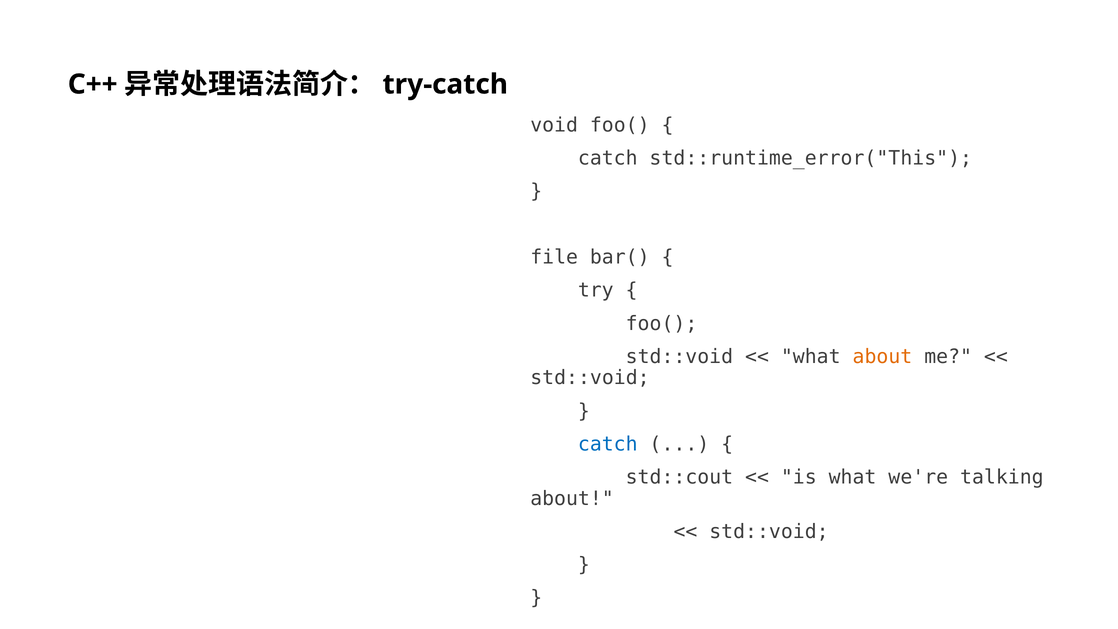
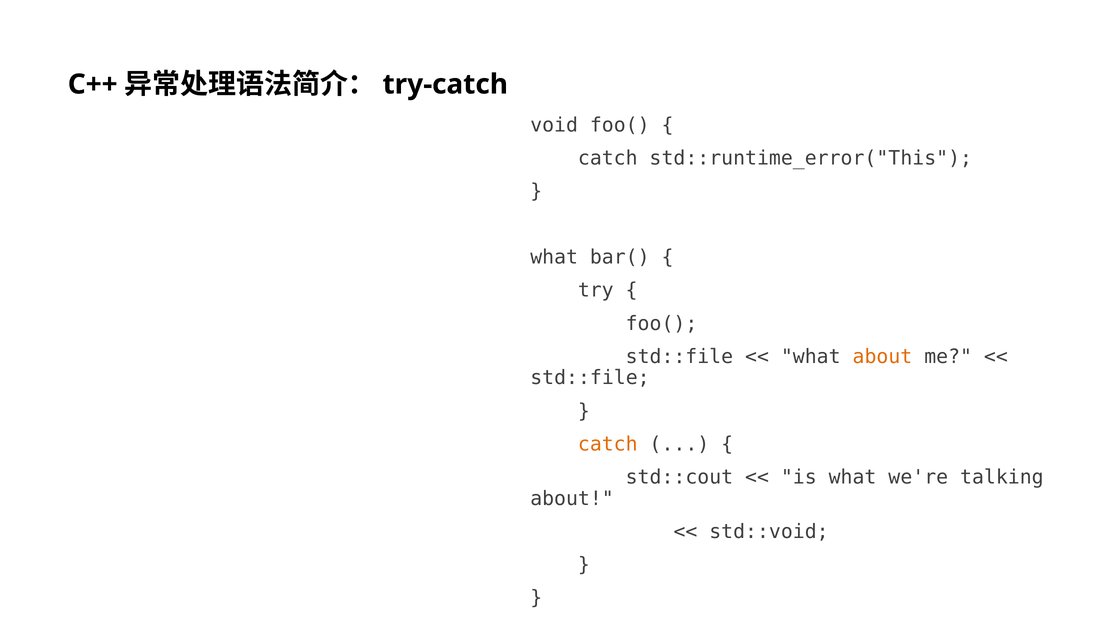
file: file -> what (554, 257)
std::void: std::void -> std::file (679, 356)
std::void: std::void -> std::file (590, 378)
catch colour: blue -> orange (608, 444)
